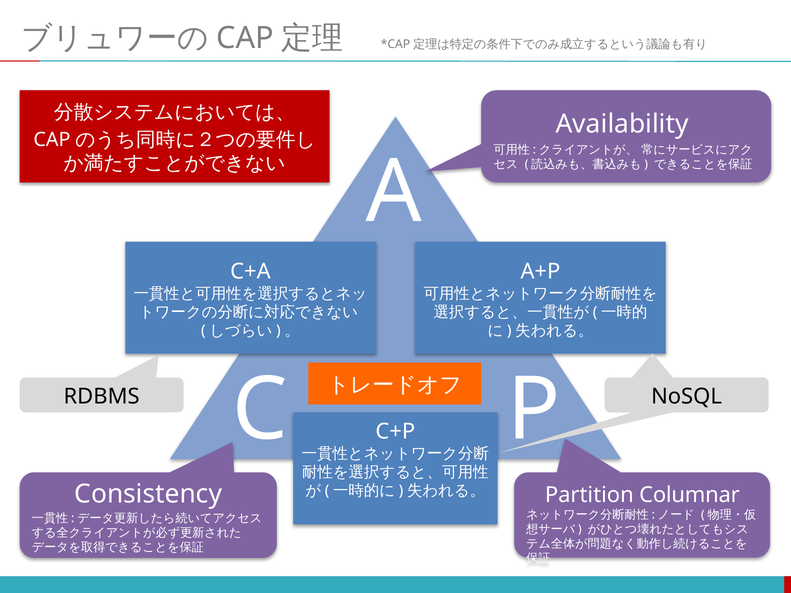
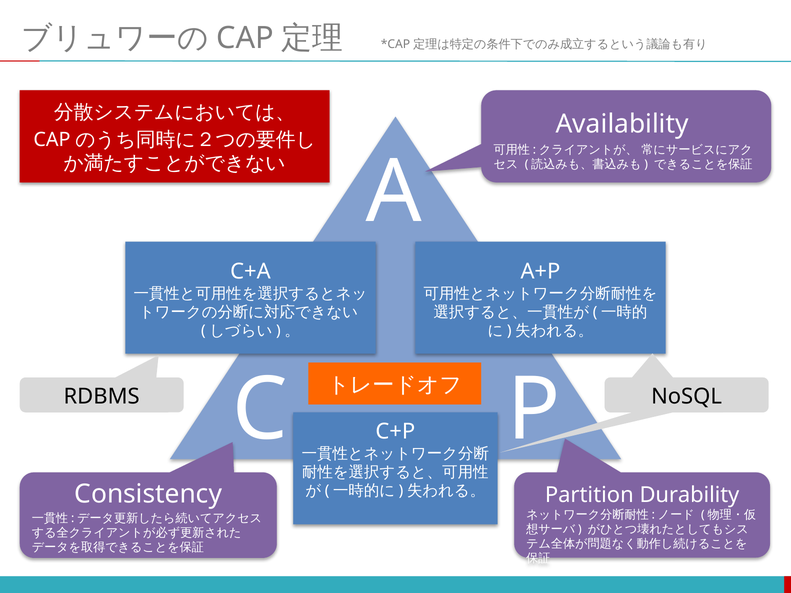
Columnar: Columnar -> Durability (689, 495)
